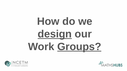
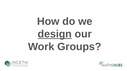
Groups underline: present -> none (79, 47)
